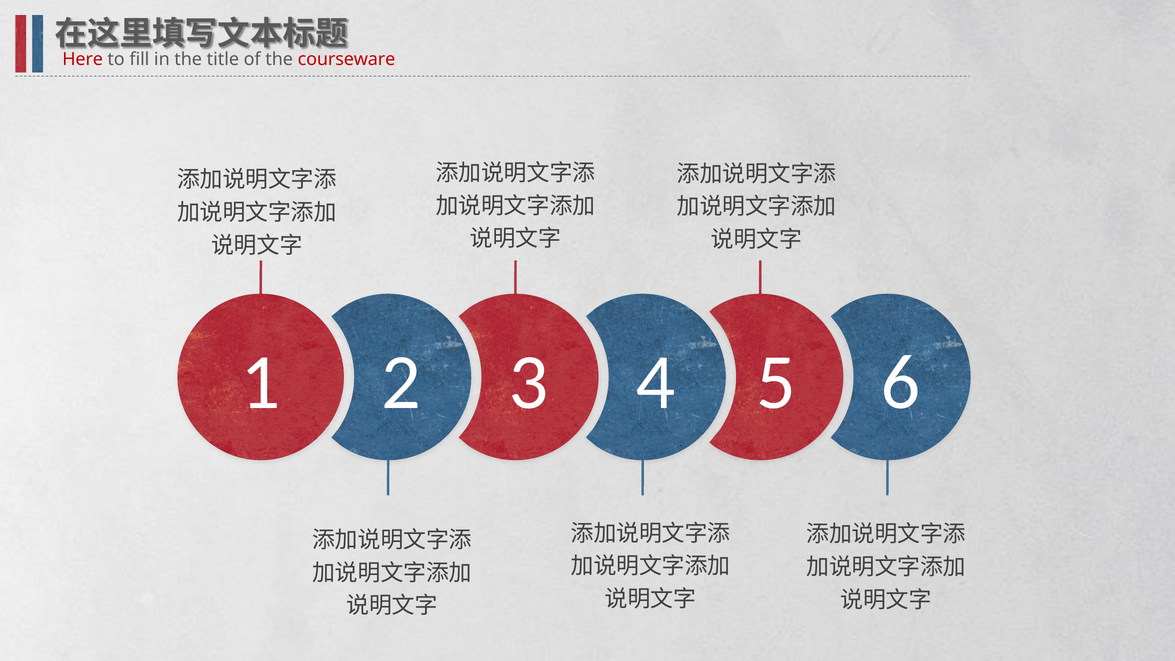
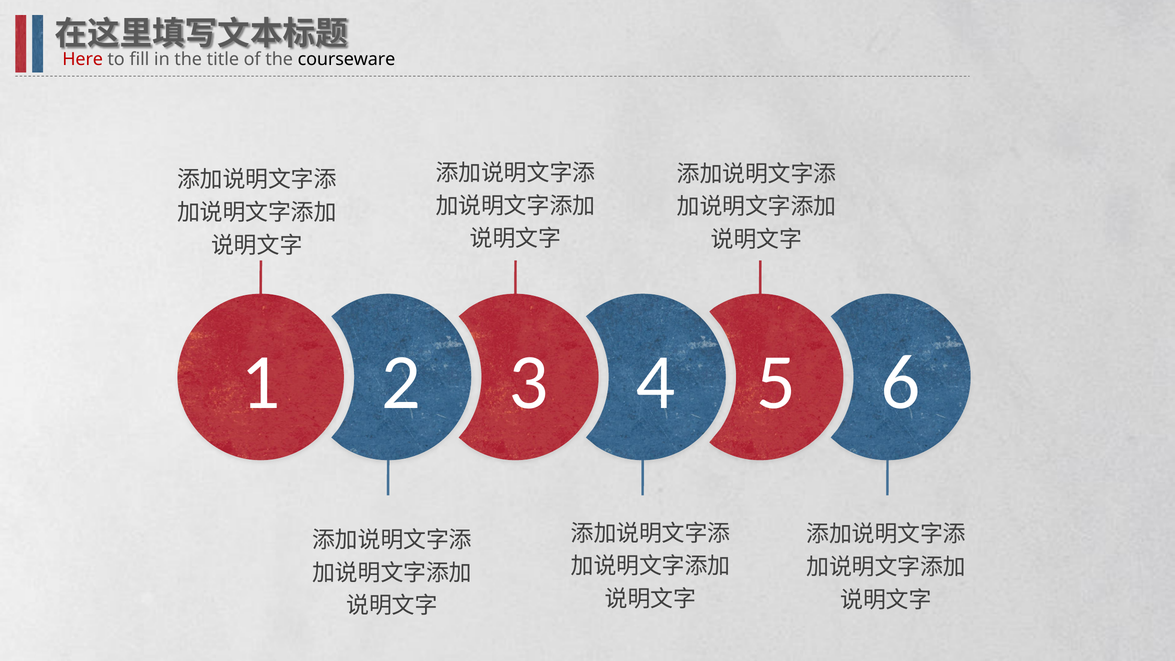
courseware colour: red -> black (346, 60)
